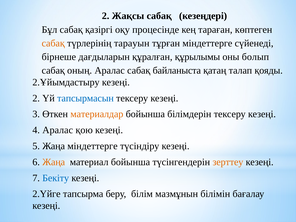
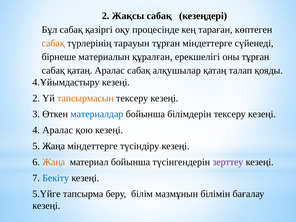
дағдыларын: дағдыларын -> материалын (104, 57)
құрылымы: құрылымы -> ерекшелігі (197, 57)
оны болып: болып -> тұрған (256, 57)
сабақ оның: оның -> қатаң (80, 70)
байланыста: байланыста -> алқушылар (177, 70)
2.Ұйымдастыру: 2.Ұйымдастыру -> 4.Ұйымдастыру (66, 82)
тапсырмасын colour: blue -> orange (85, 98)
материалдар colour: orange -> blue (97, 114)
зерттеу colour: orange -> purple (228, 162)
2.Үйге: 2.Үйге -> 5.Үйге (46, 194)
